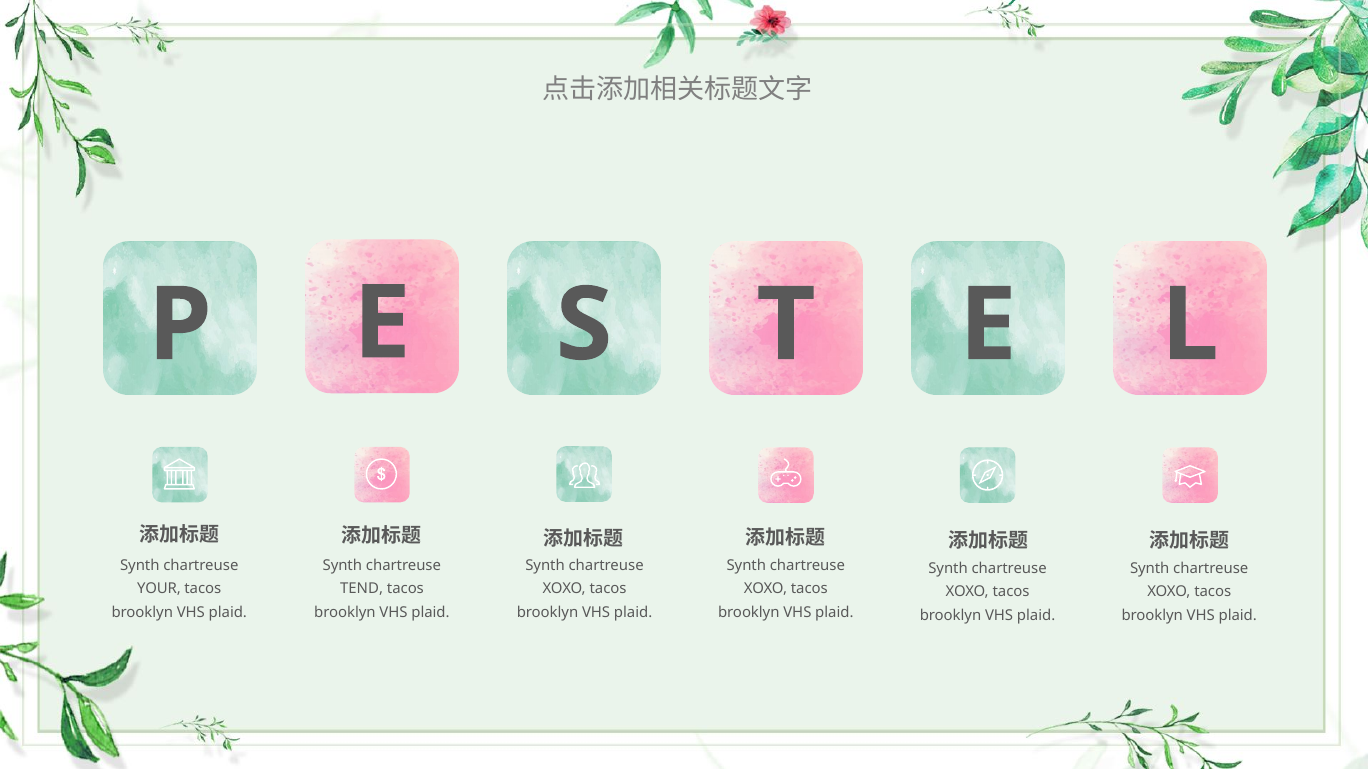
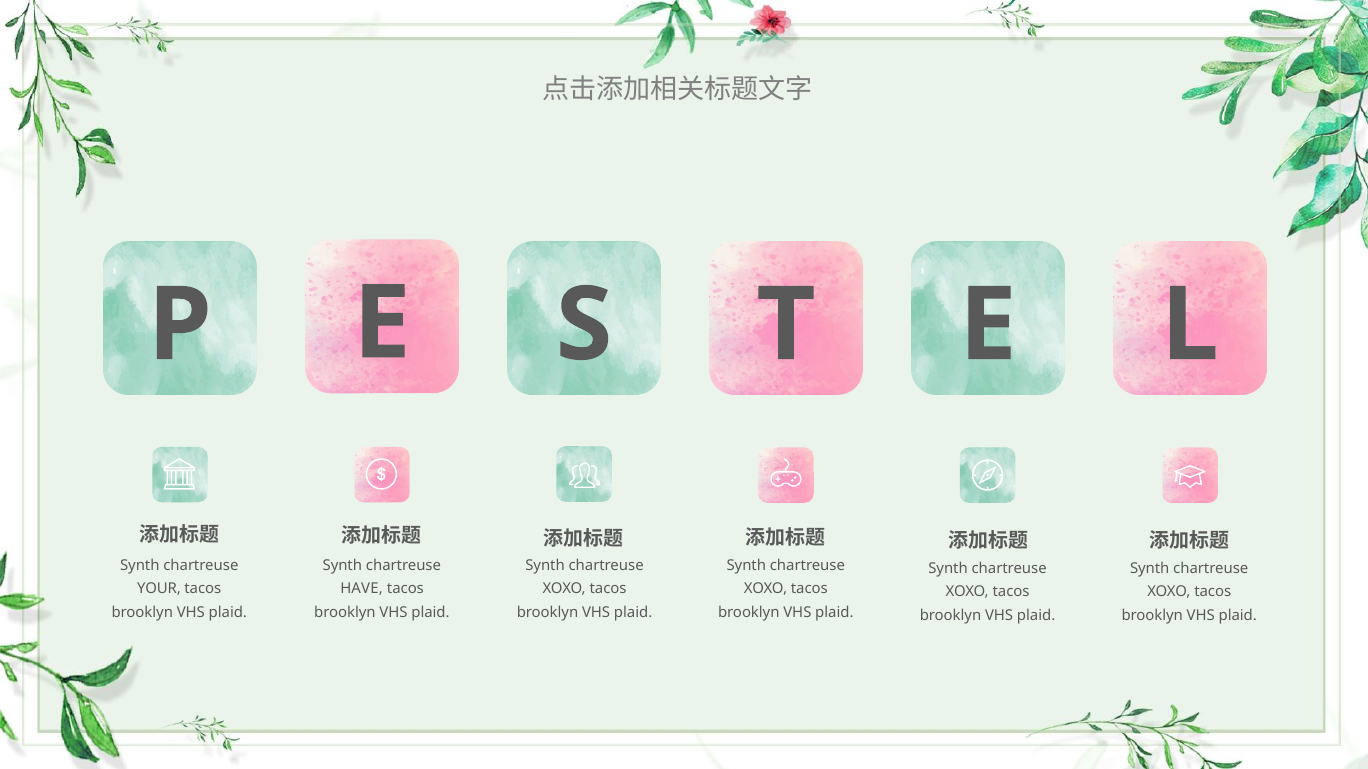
TEND: TEND -> HAVE (362, 589)
